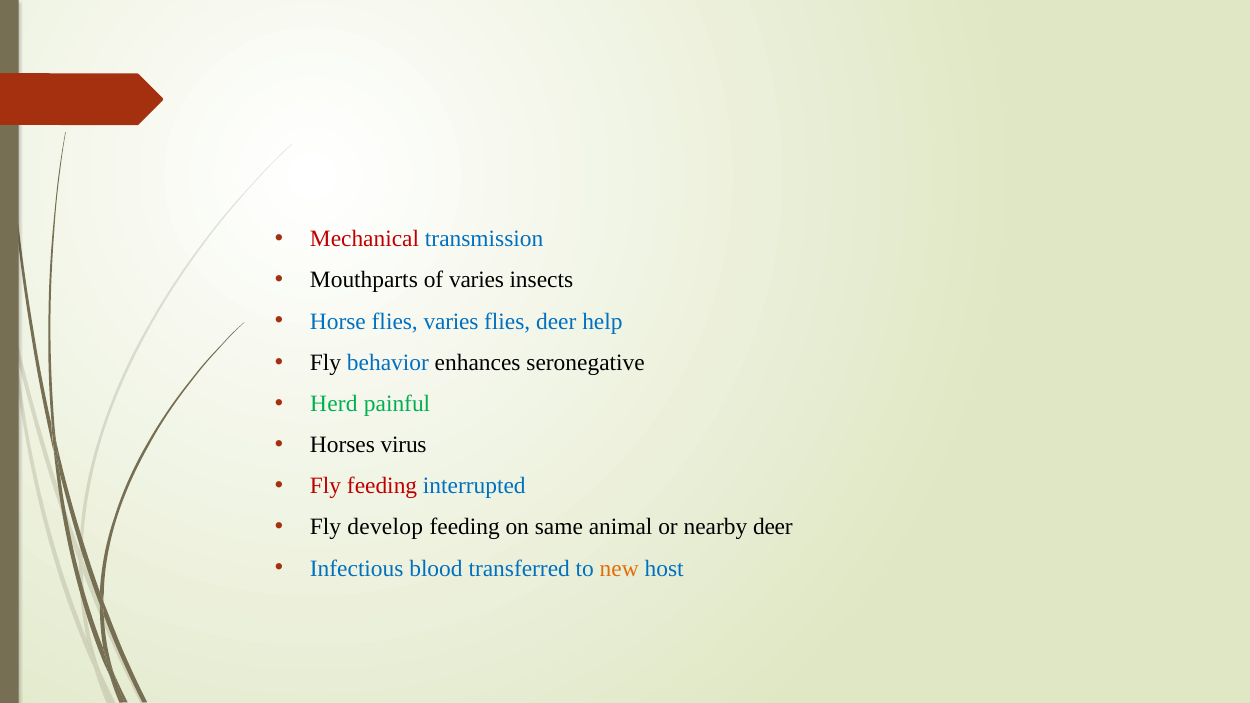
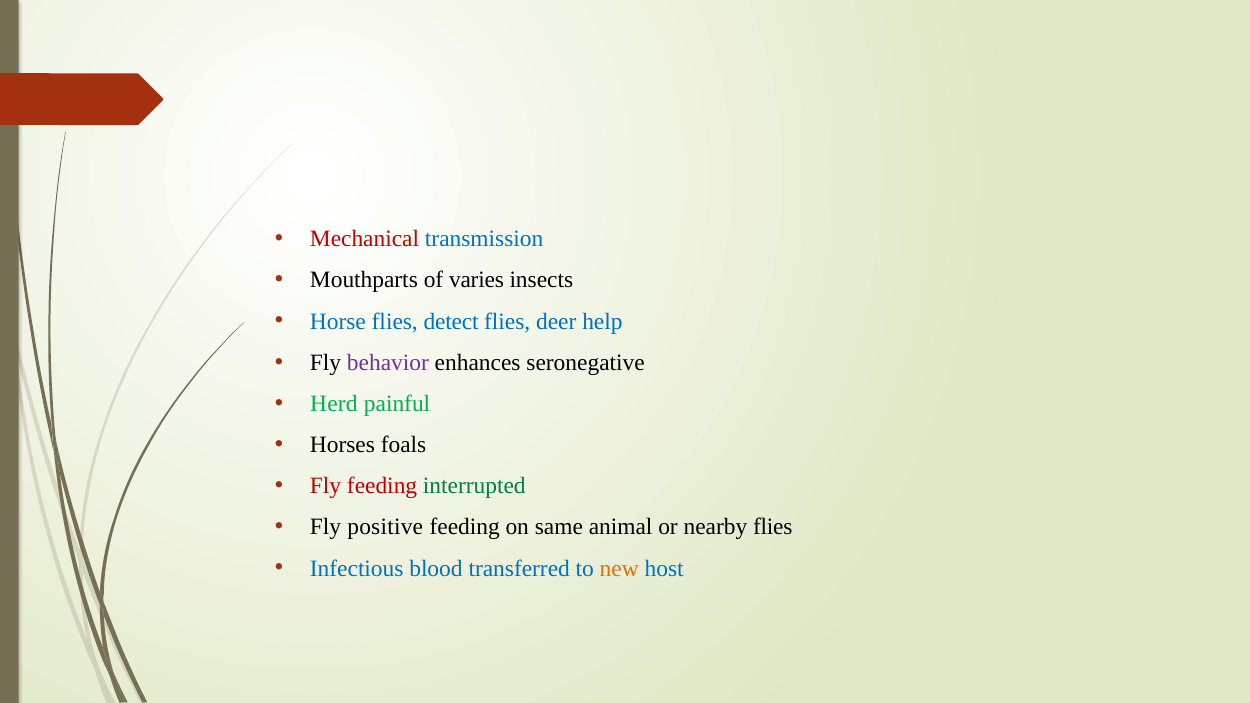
flies varies: varies -> detect (451, 321)
behavior colour: blue -> purple (388, 363)
virus: virus -> foals (404, 445)
interrupted colour: blue -> green (474, 486)
develop: develop -> positive (385, 527)
nearby deer: deer -> flies (773, 527)
